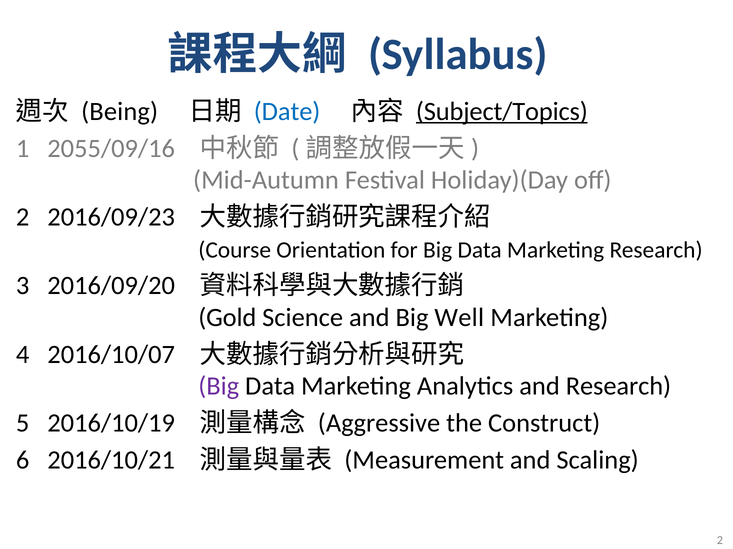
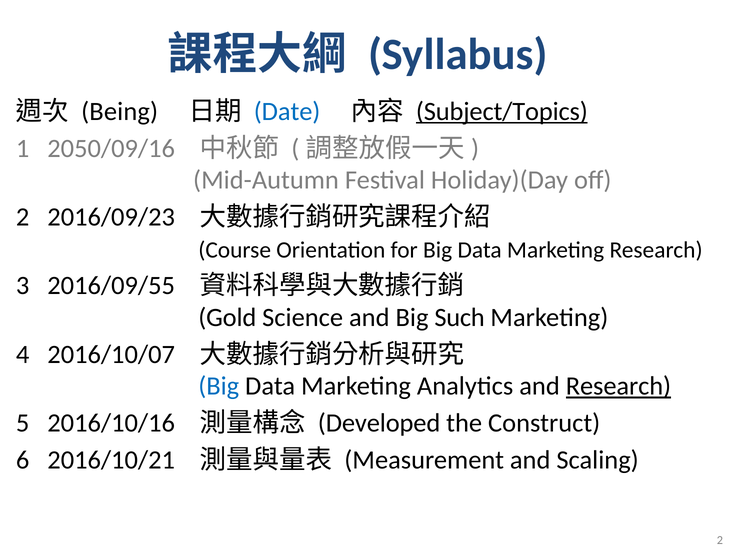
2055/09/16: 2055/09/16 -> 2050/09/16 (111, 149)
2016/09/20: 2016/09/20 -> 2016/09/55 (111, 286)
Well: Well -> Such (460, 318)
Big colour: purple -> blue (219, 387)
Research underline: none -> present (618, 387)
2016/10/19: 2016/10/19 -> 2016/10/16 (111, 424)
Aggressive: Aggressive -> Developed (379, 424)
